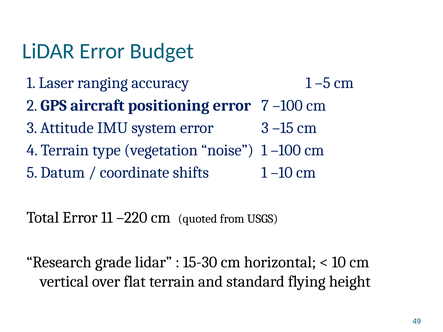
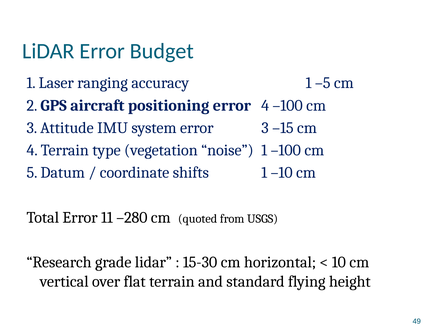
error 7: 7 -> 4 (265, 106)
–220: –220 -> –280 (132, 218)
